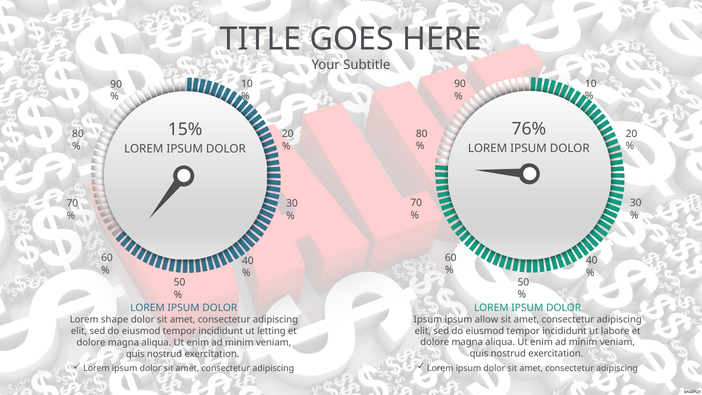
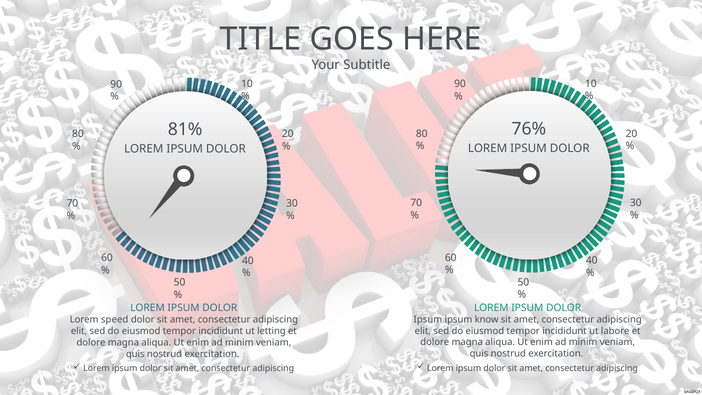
15%: 15% -> 81% (185, 129)
allow: allow -> know (487, 319)
shape: shape -> speed (115, 320)
